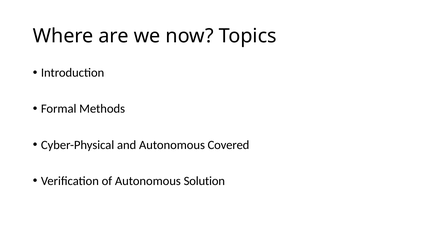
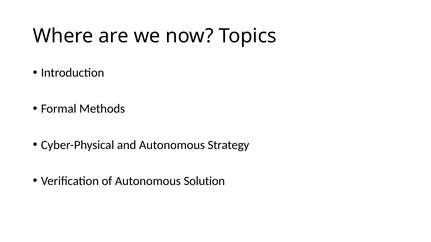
Covered: Covered -> Strategy (228, 145)
